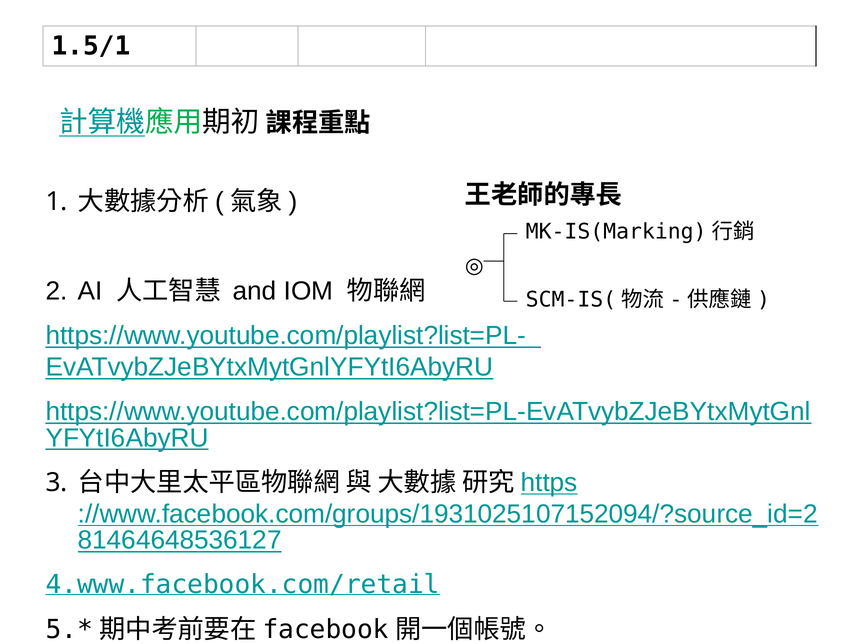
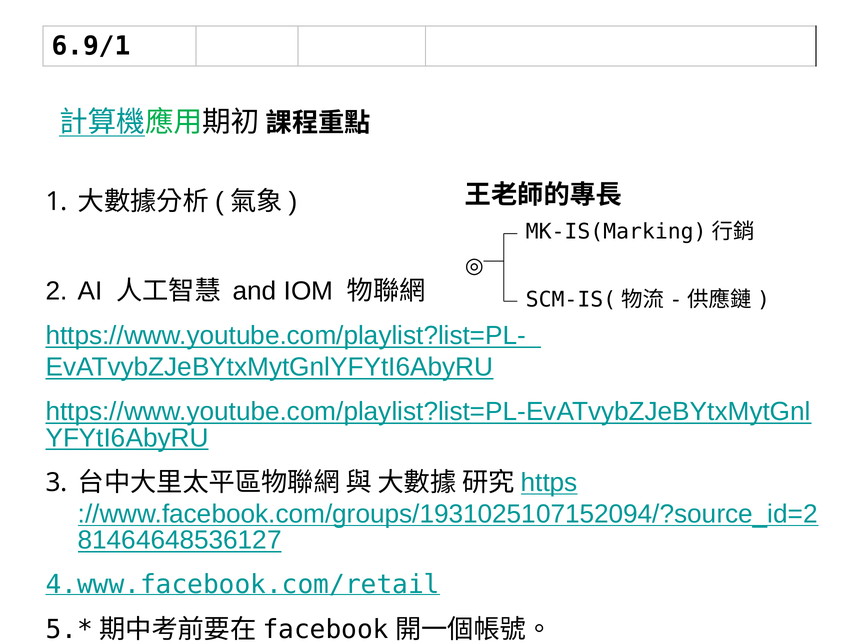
1.5/1: 1.5/1 -> 6.9/1 (91, 46)
